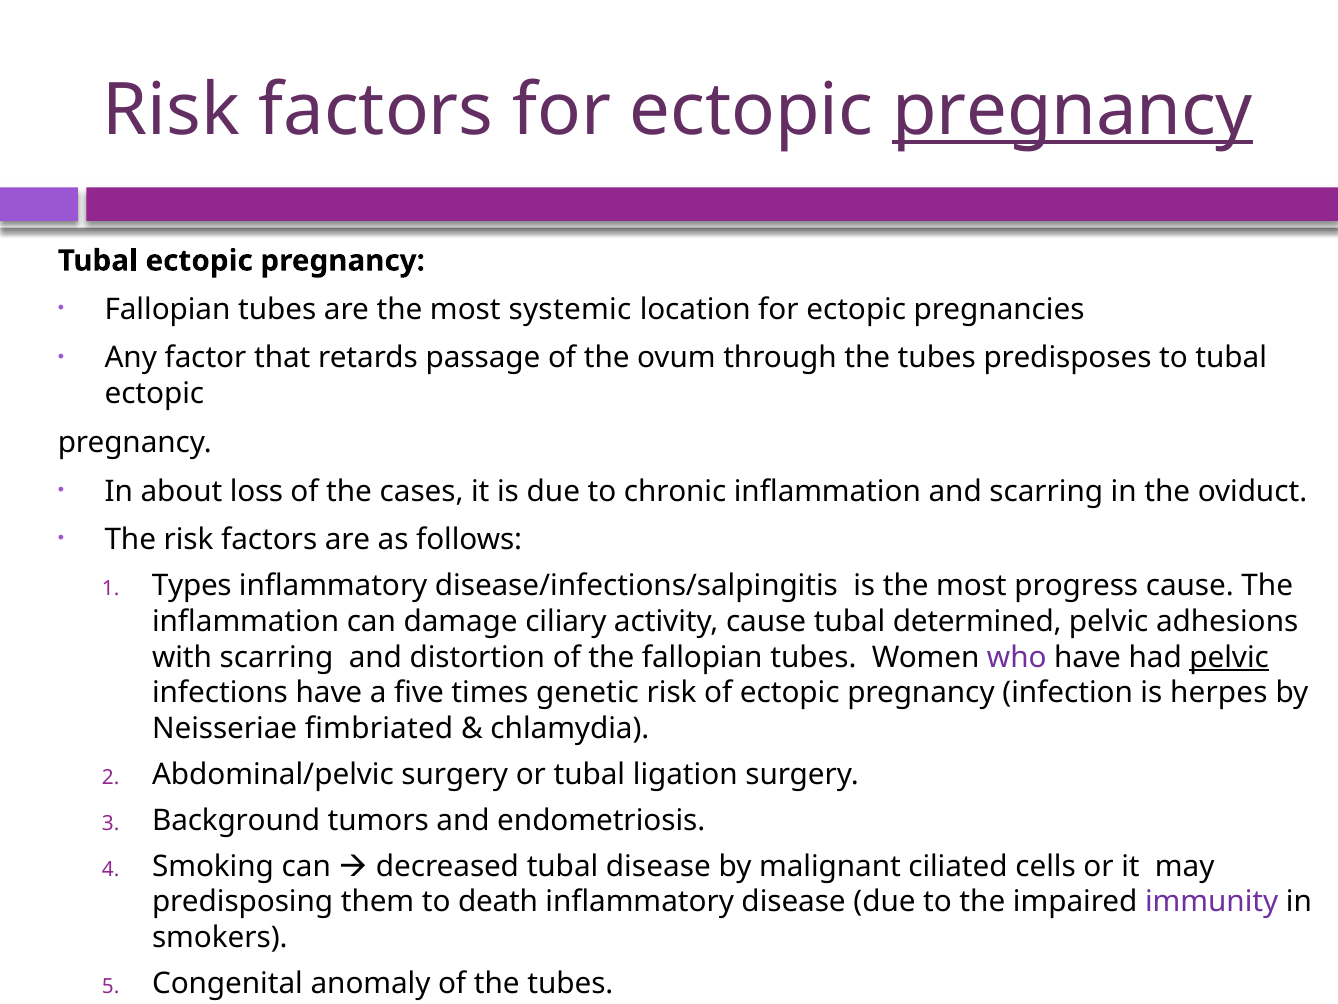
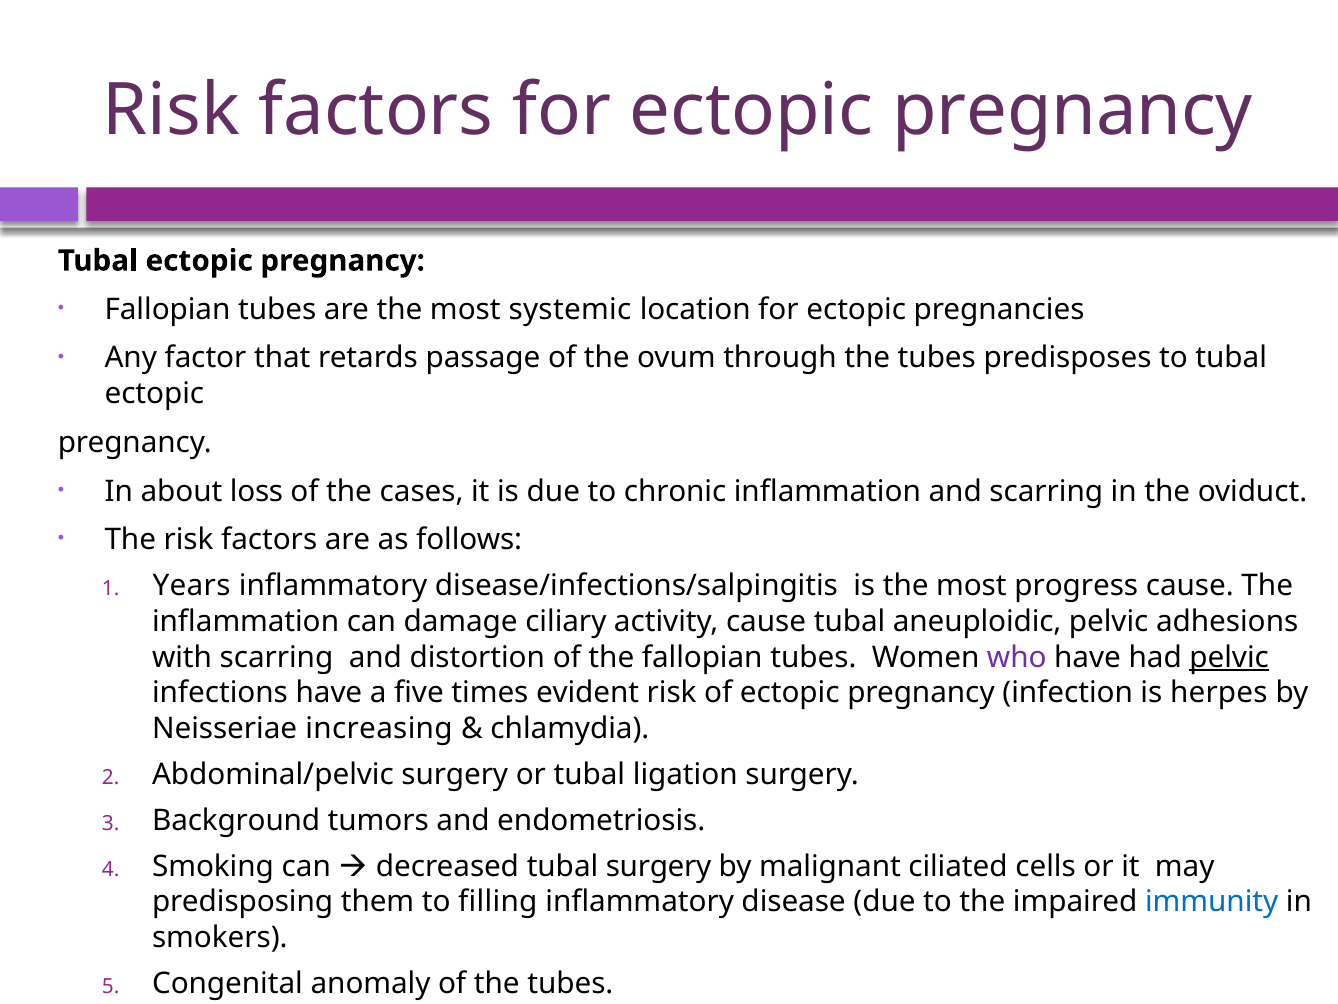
pregnancy underline: present -> none (1072, 111)
Types: Types -> Years (192, 586)
determined: determined -> aneuploidic (977, 621)
genetic: genetic -> evident (588, 693)
fimbriated: fimbriated -> increasing (379, 728)
tubal disease: disease -> surgery (659, 866)
death: death -> filling (498, 902)
immunity colour: purple -> blue (1212, 902)
